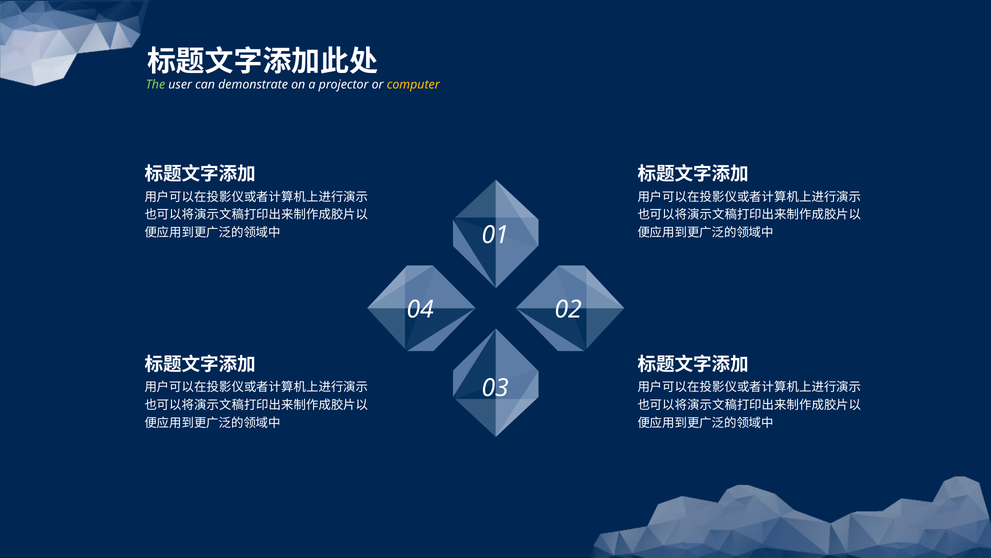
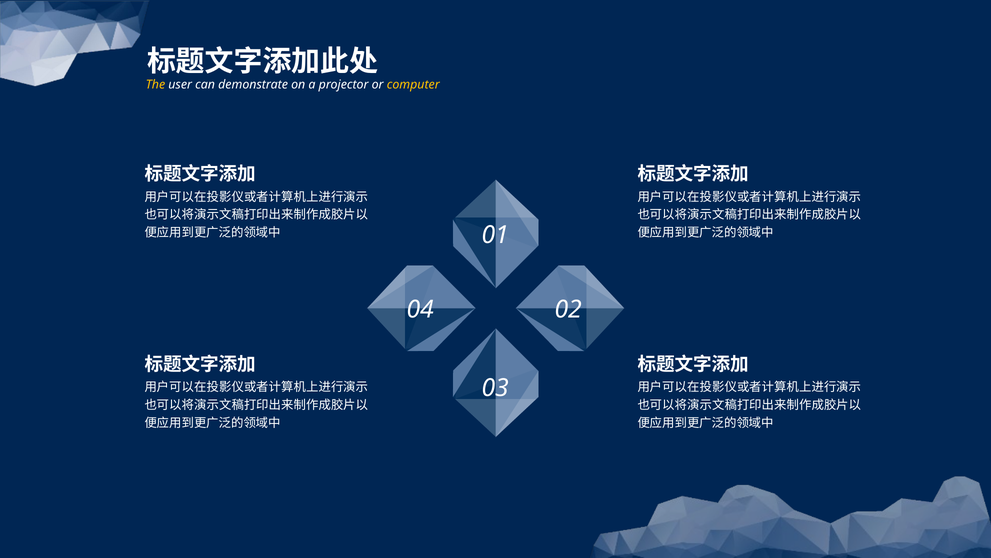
The colour: light green -> yellow (155, 84)
